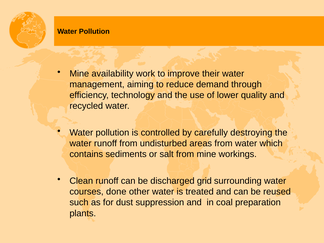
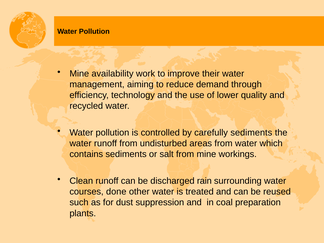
carefully destroying: destroying -> sediments (251, 133)
grid: grid -> rain (204, 181)
